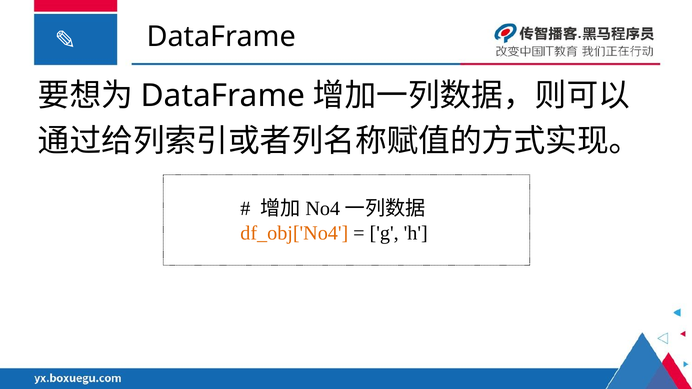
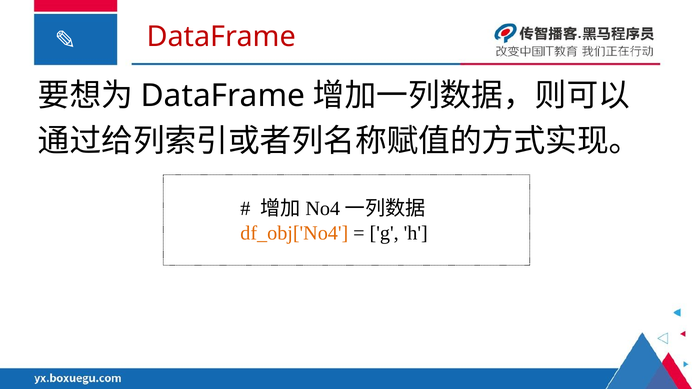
DataFrame colour: black -> red (221, 37)
